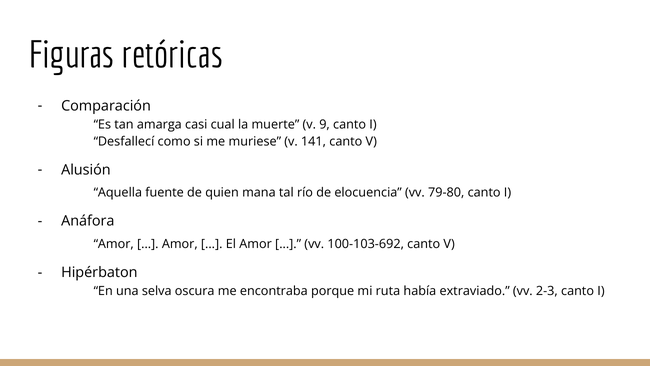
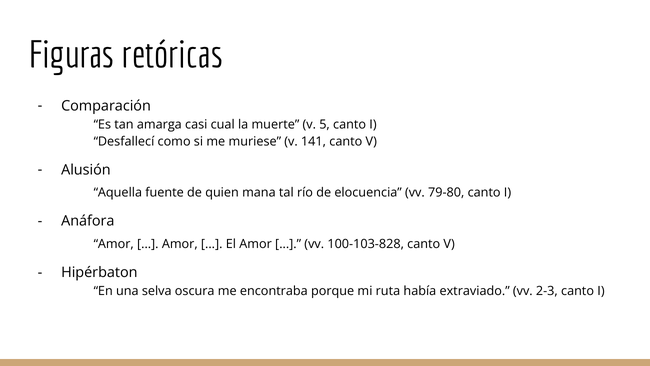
9: 9 -> 5 (325, 124)
100-103-692: 100-103-692 -> 100-103-828 (366, 244)
